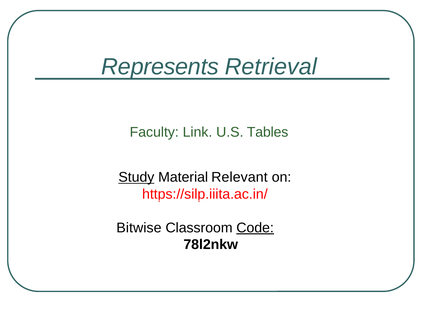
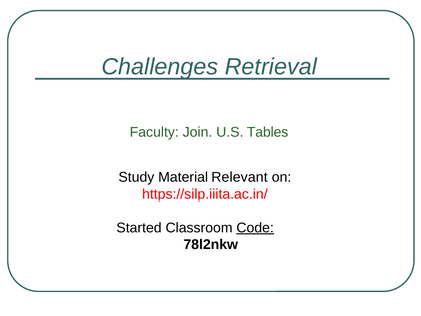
Represents: Represents -> Challenges (160, 67)
Link: Link -> Join (197, 132)
Study underline: present -> none (136, 177)
Bitwise: Bitwise -> Started (139, 228)
